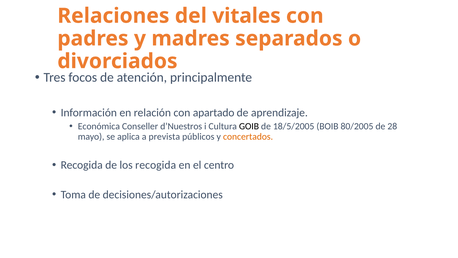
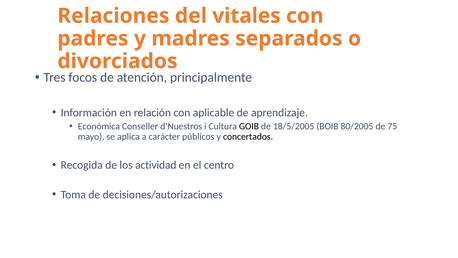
apartado: apartado -> aplicable (214, 112)
28: 28 -> 75 (392, 126)
prevista: prevista -> carácter (164, 136)
concertados colour: orange -> black (248, 136)
los recogida: recogida -> actividad (156, 165)
